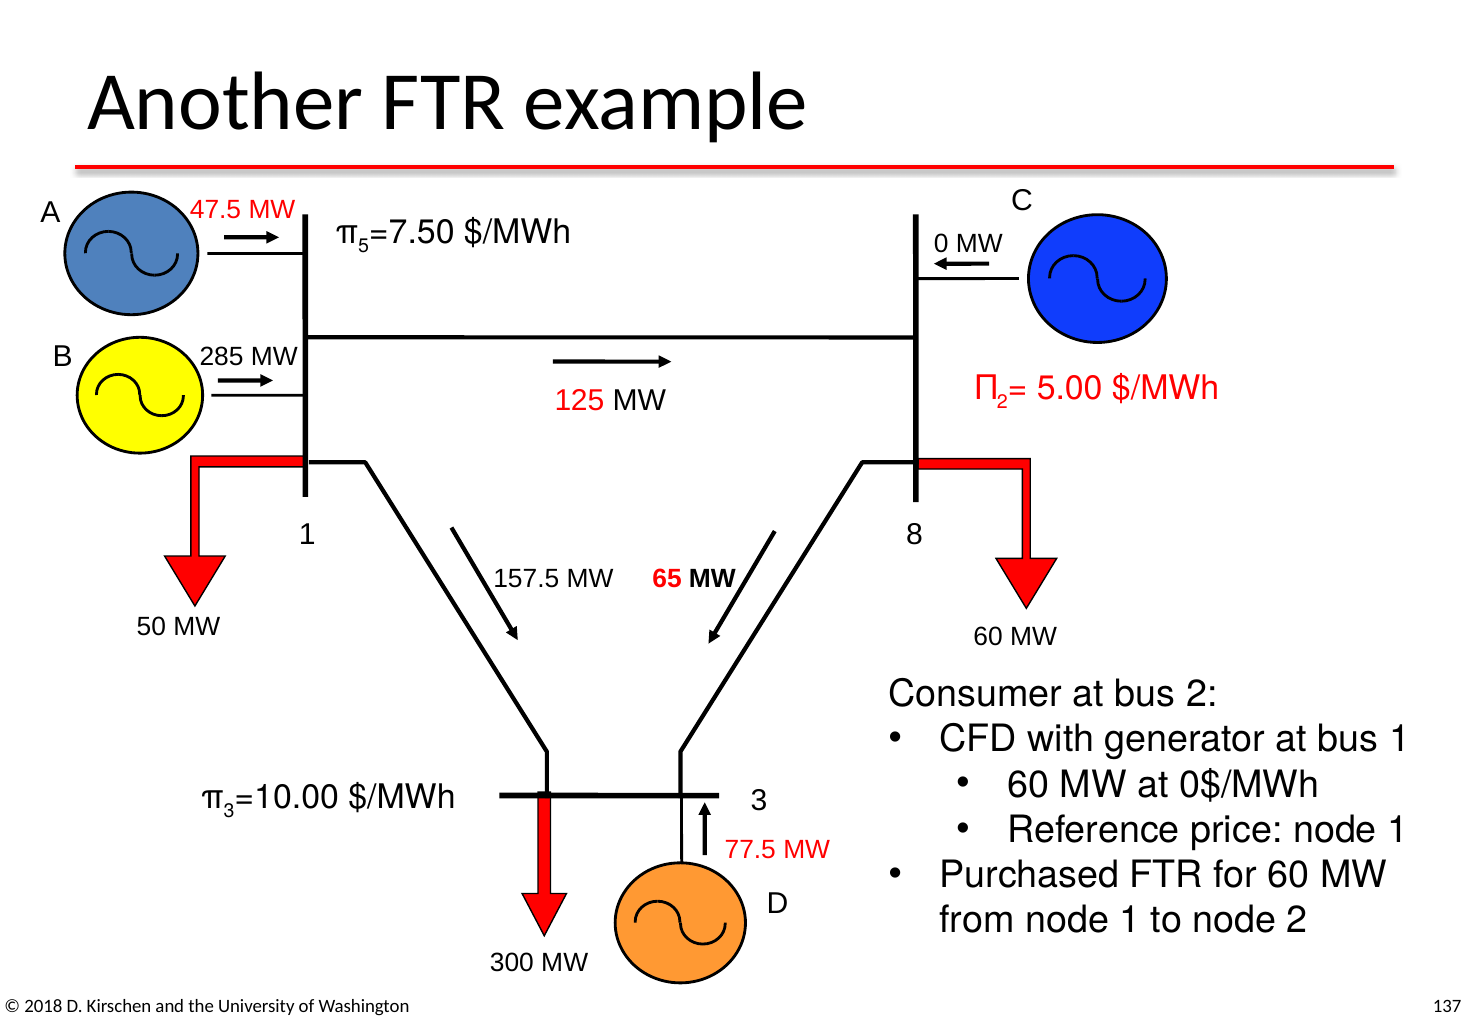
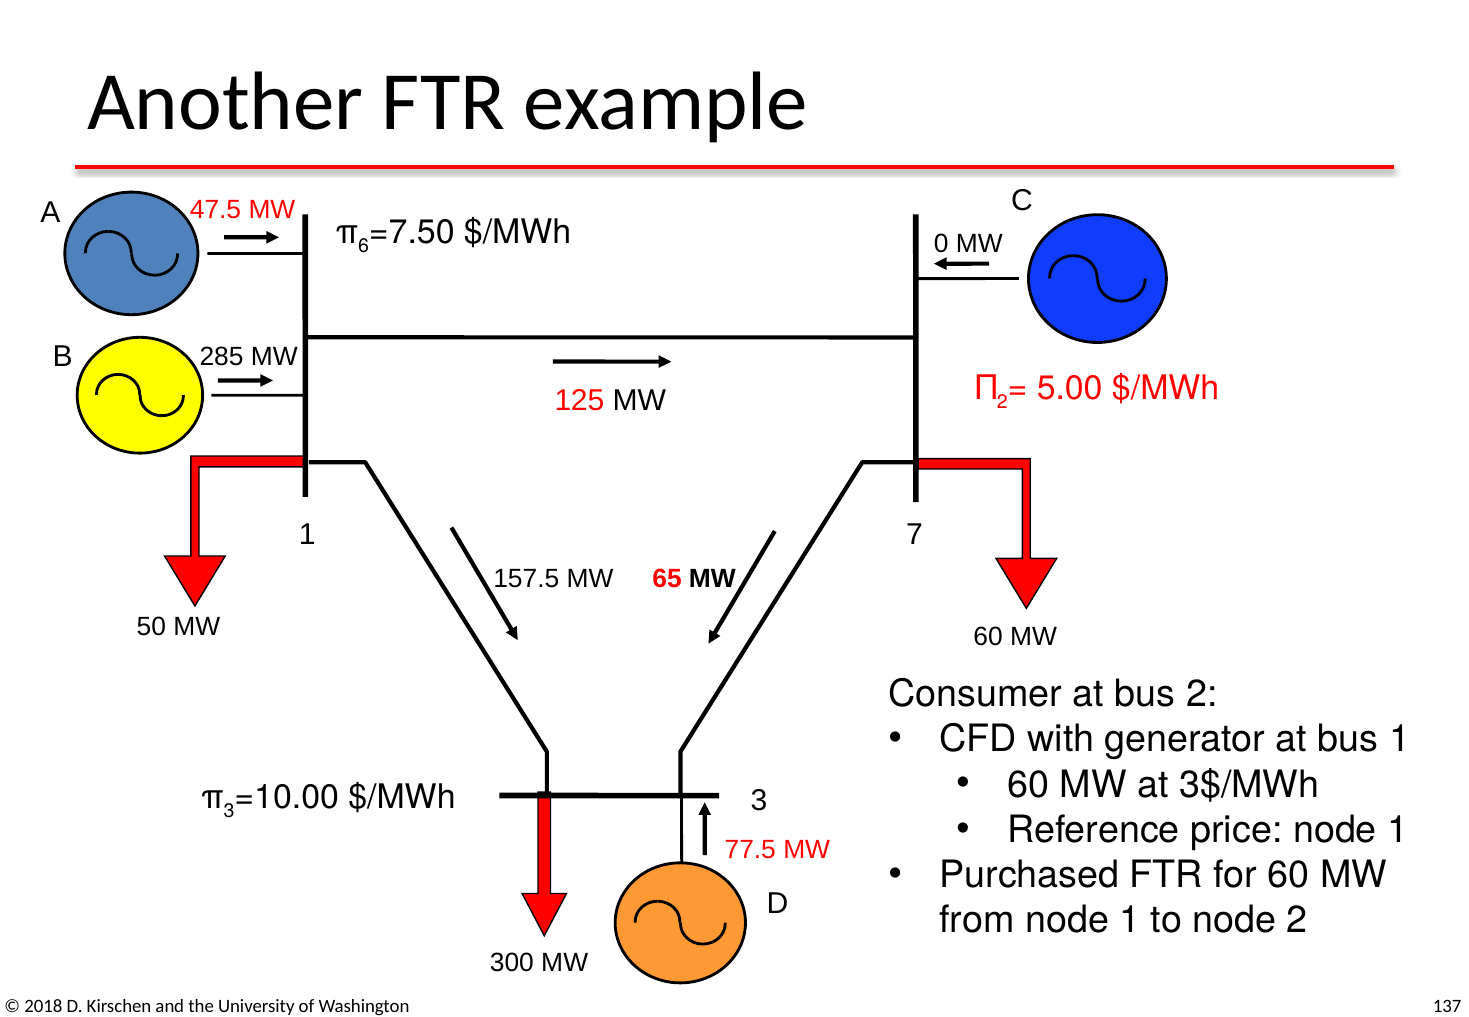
5: 5 -> 6 (364, 246)
8: 8 -> 7 (914, 534)
0$/MWh: 0$/MWh -> 3$/MWh (1249, 785)
